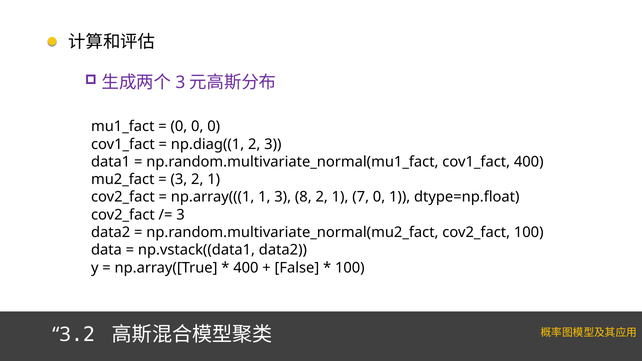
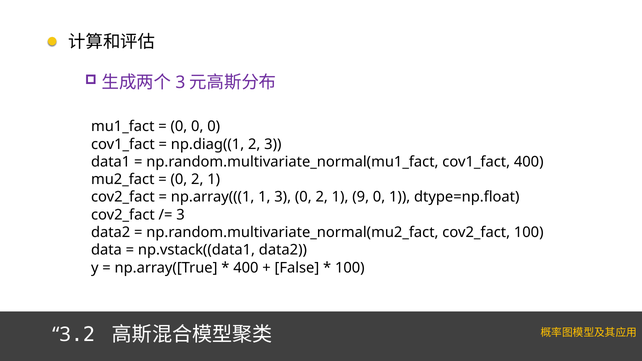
3: 3 -> 0 (179, 180)
3 8: 8 -> 0 (303, 197)
7: 7 -> 9 (361, 197)
